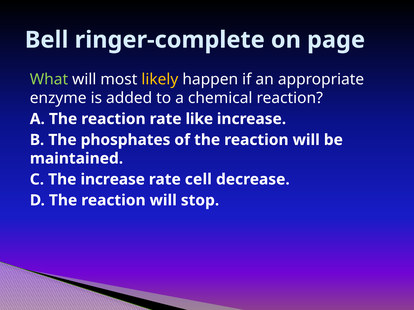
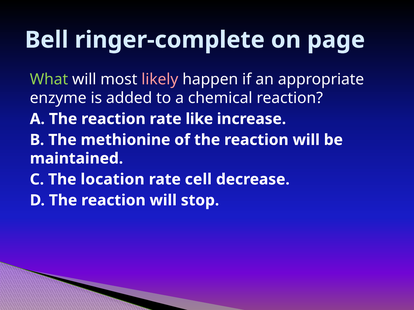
likely colour: yellow -> pink (160, 80)
phosphates: phosphates -> methionine (125, 140)
The increase: increase -> location (113, 180)
